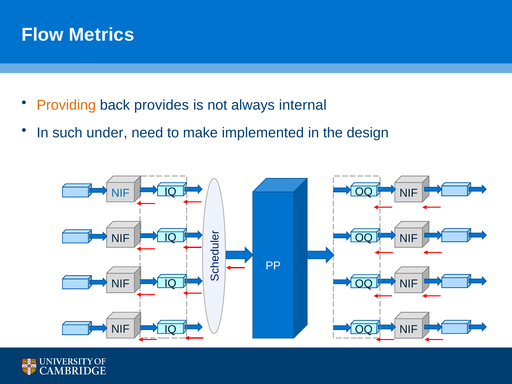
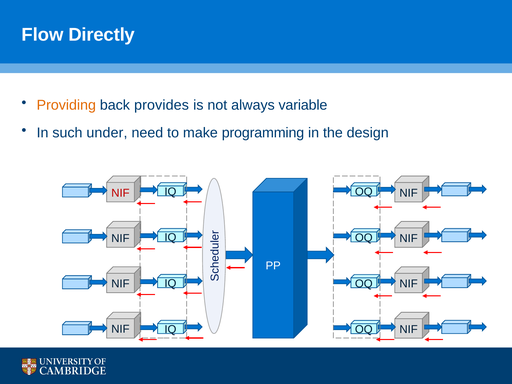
Metrics: Metrics -> Directly (102, 35)
internal: internal -> variable (303, 105)
implemented: implemented -> programming (263, 133)
NIF colour: blue -> red (120, 193)
